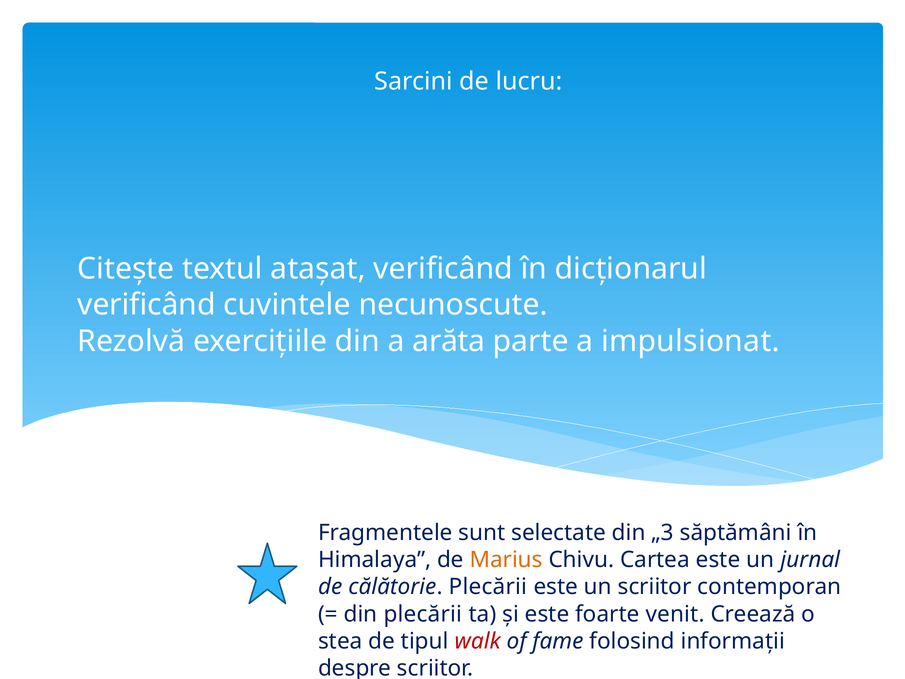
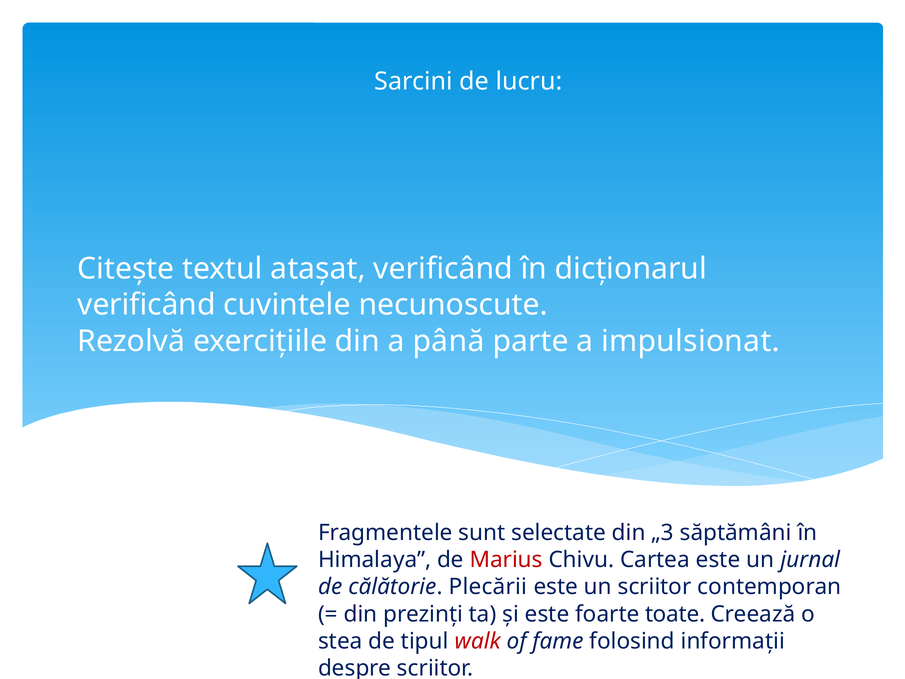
arăta: arăta -> până (449, 341)
Marius colour: orange -> red (506, 560)
din plecării: plecării -> prezinți (423, 614)
venit: venit -> toate (675, 614)
